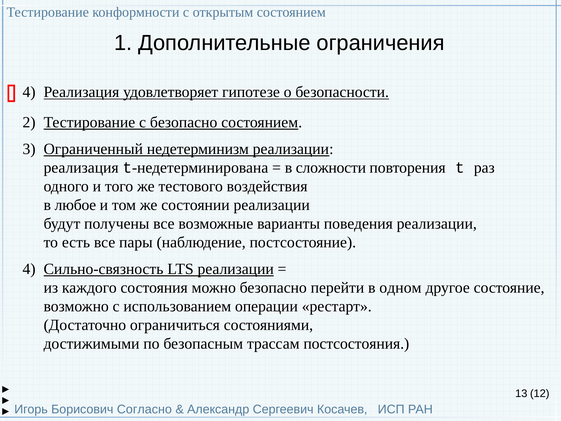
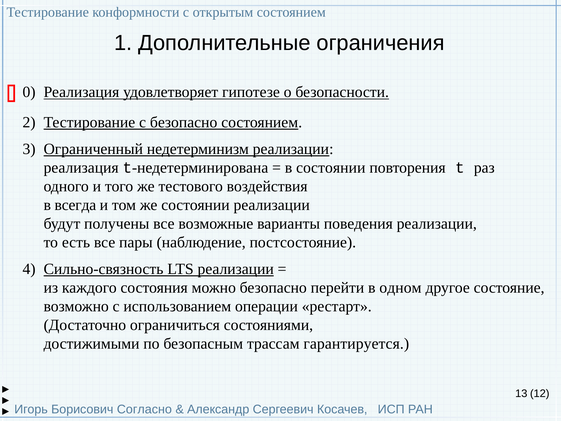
4: 4 -> 0 (29, 92)
в сложности: сложности -> состоянии (331, 167)
любое: любое -> всегда (75, 205)
постсостояния: постсостояния -> гарантируется (356, 344)
